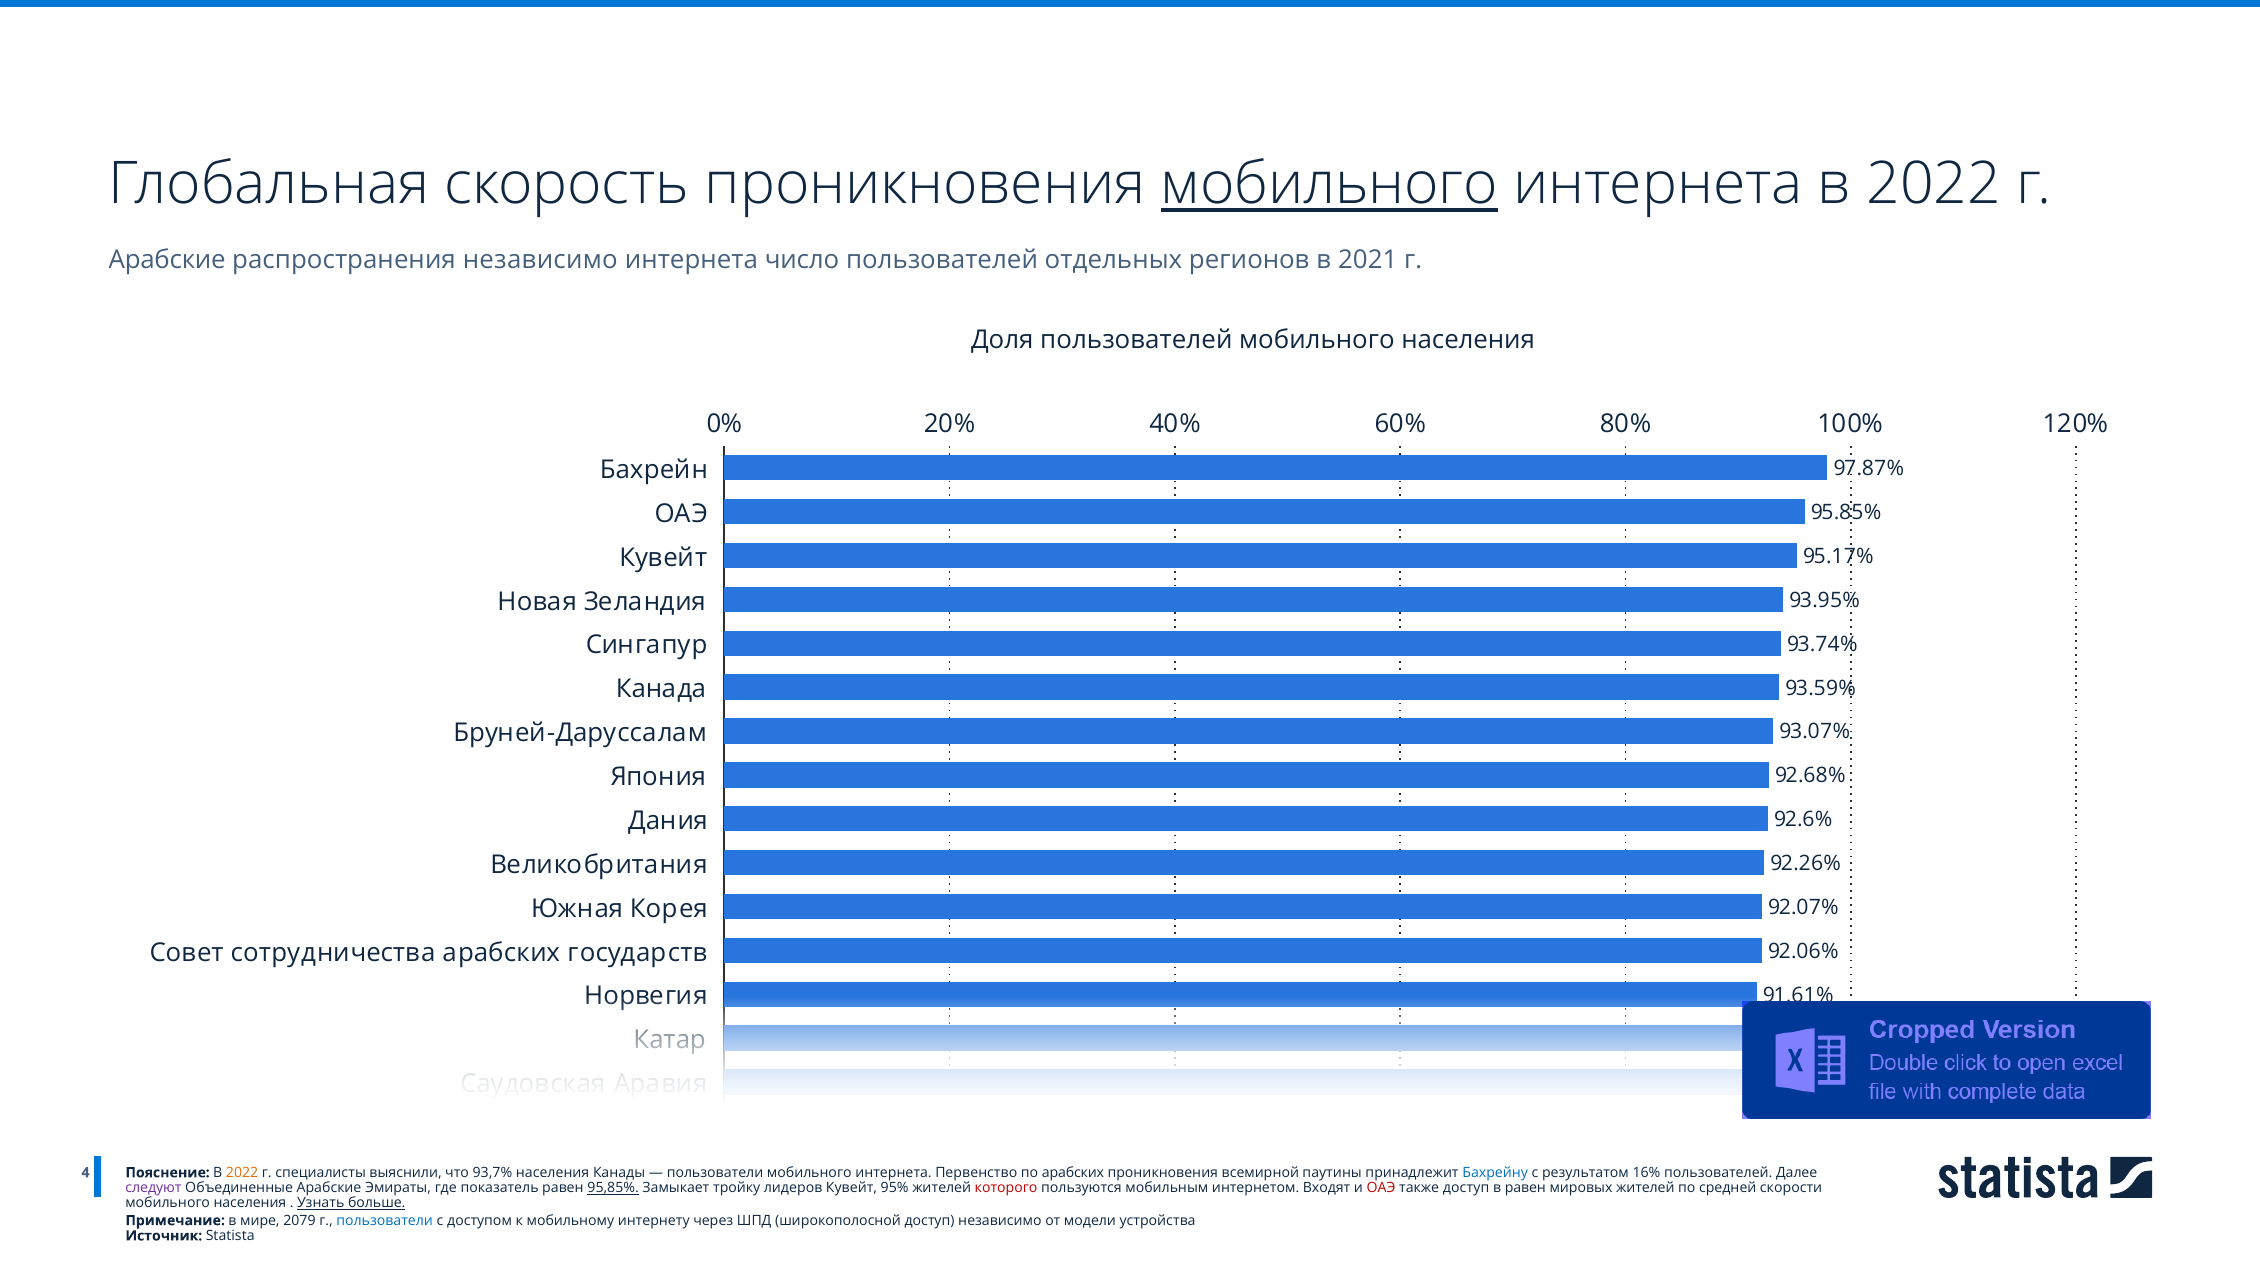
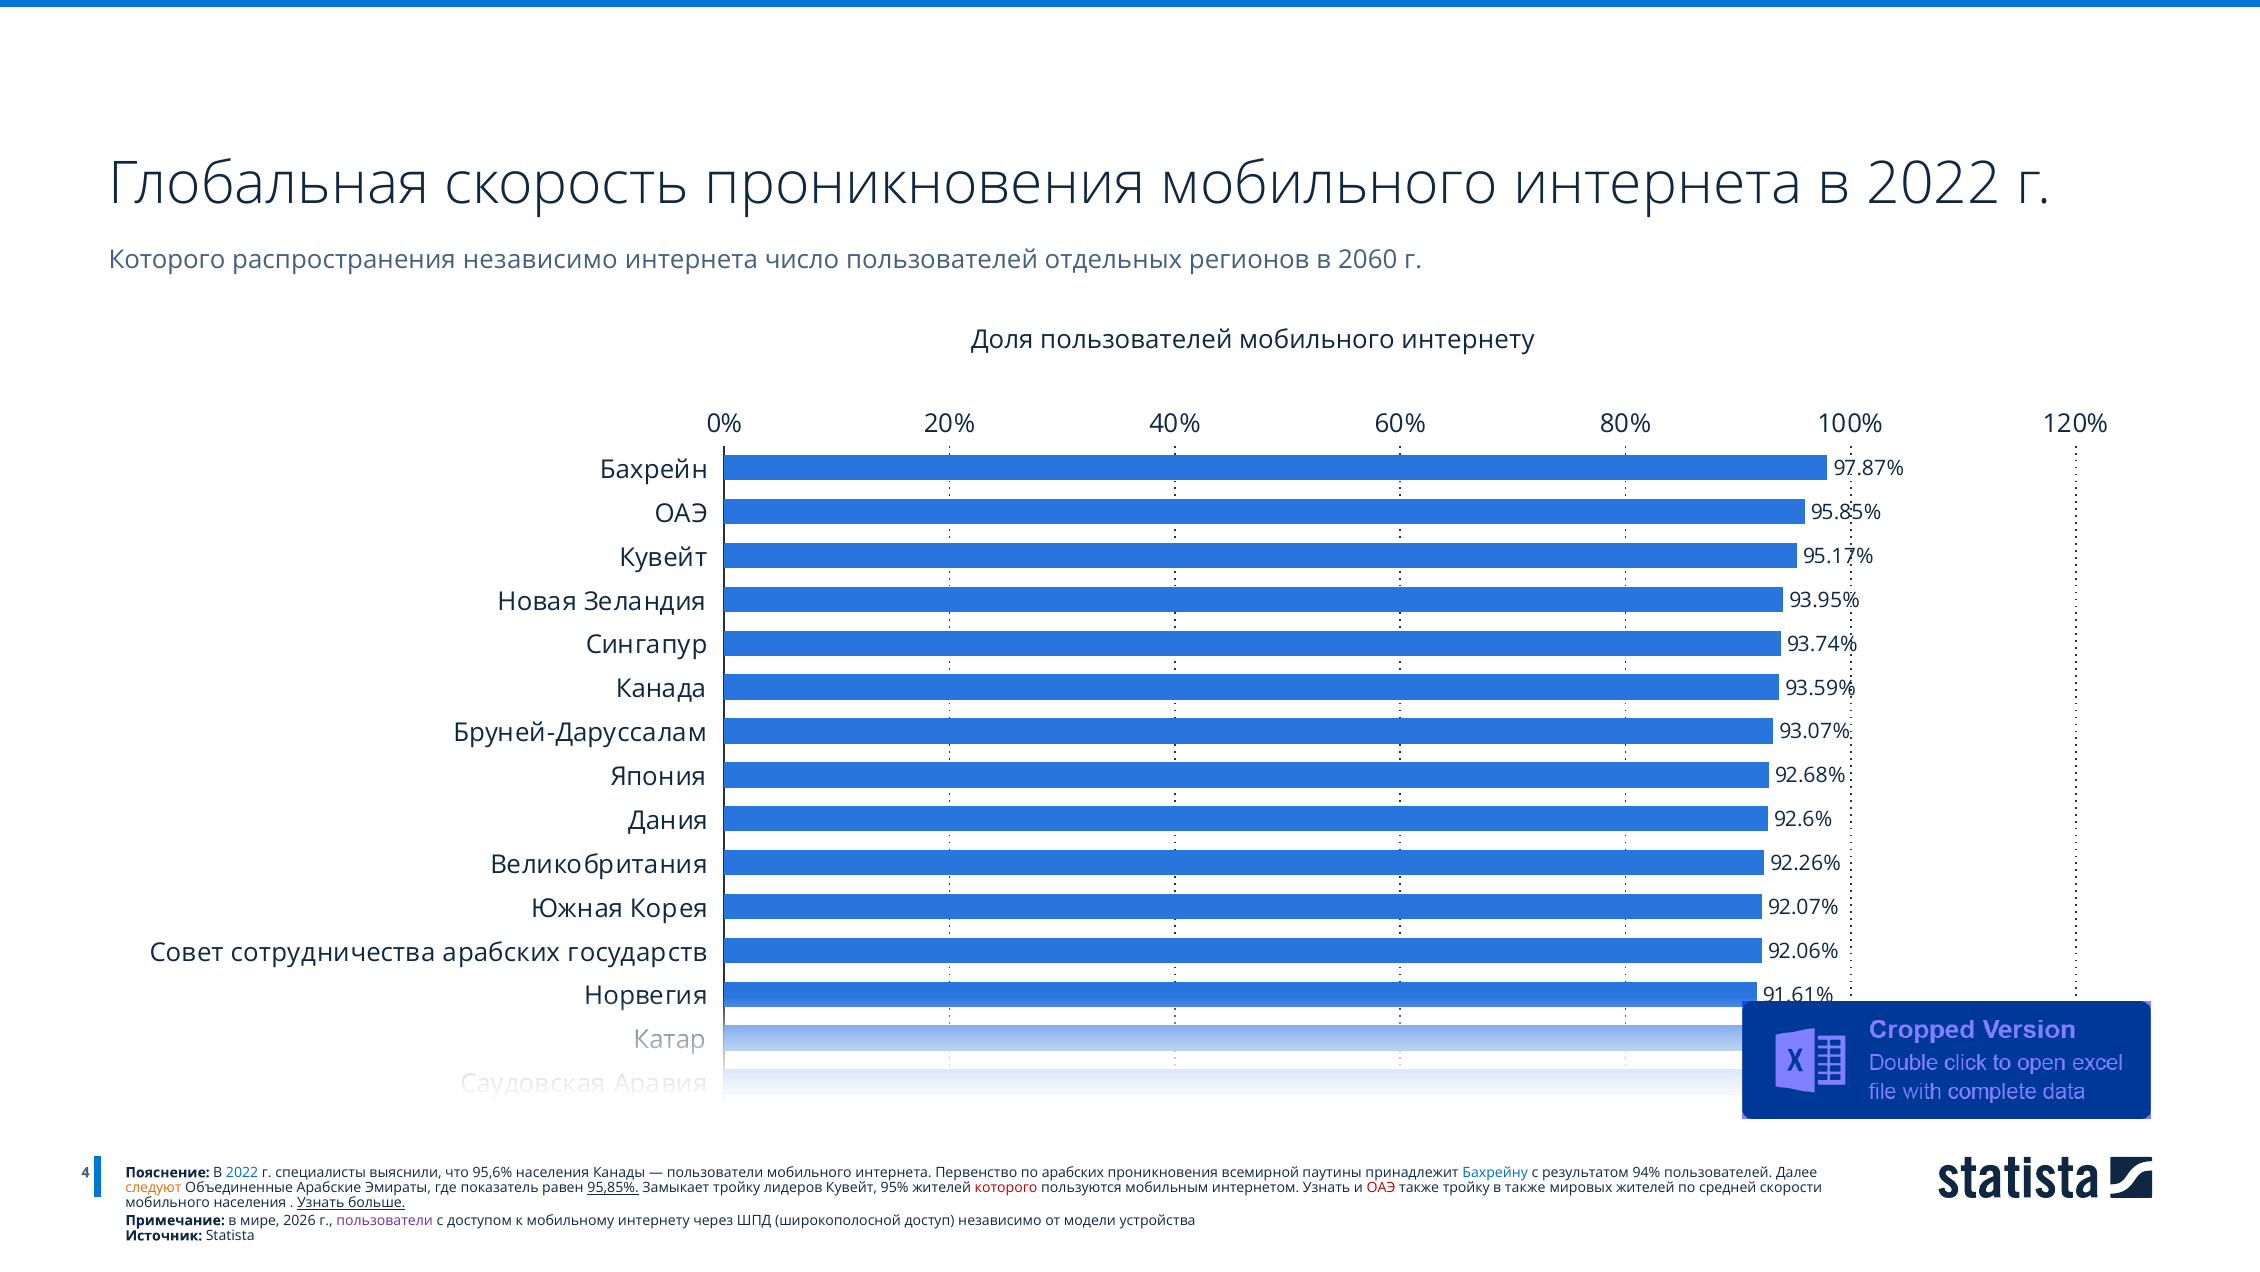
мобильного underline: present -> none (1329, 184)
Арабские: Арабские -> Которого (167, 260)
2021: 2021 -> 2060 (1368, 260)
пользователей мобильного населения: населения -> интернету (1468, 340)
2022 colour: orange -> blue (242, 1172)
93,7%: 93,7% -> 95,6% (492, 1172)
16%: 16% -> 94% (1646, 1172)
следуют colour: purple -> orange (153, 1187)
интернетом Входят: Входят -> Узнать (1327, 1187)
также доступ: доступ -> тройку (1466, 1187)
в равен: равен -> также (1525, 1187)
2079: 2079 -> 2026 (299, 1220)
пользователи colour: blue -> purple (385, 1220)
